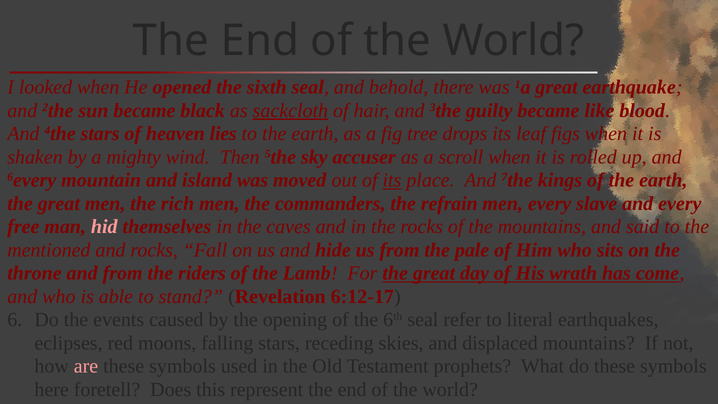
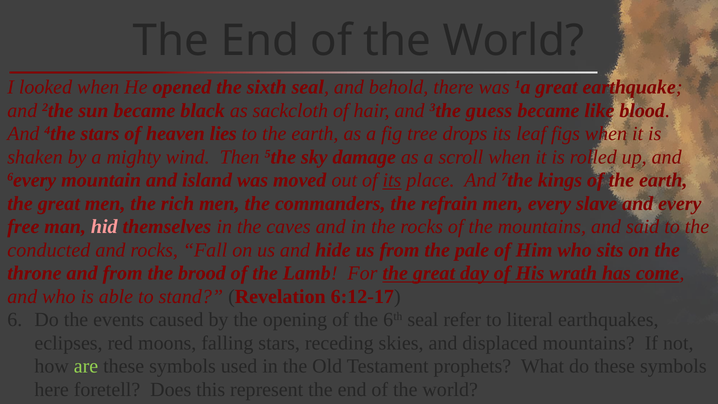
sackcloth underline: present -> none (290, 111)
guilty: guilty -> guess (489, 111)
accuser: accuser -> damage (364, 157)
mentioned: mentioned -> conducted (49, 250)
riders: riders -> brood (202, 273)
are colour: pink -> light green (86, 366)
